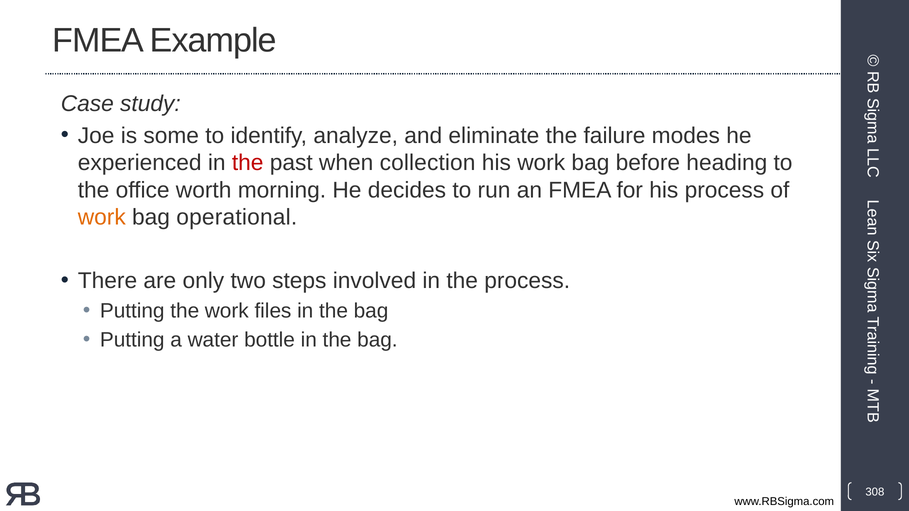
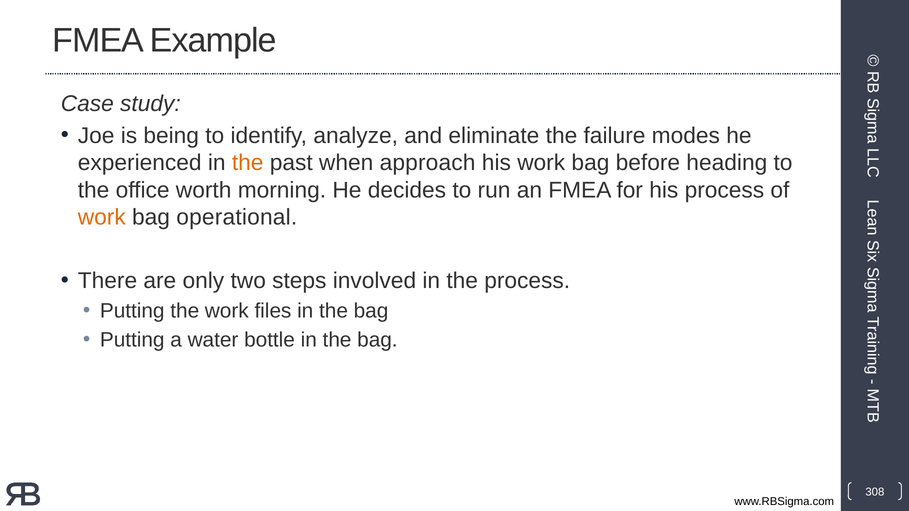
some: some -> being (171, 136)
the colour: red -> orange (248, 163)
collection: collection -> approach (428, 163)
